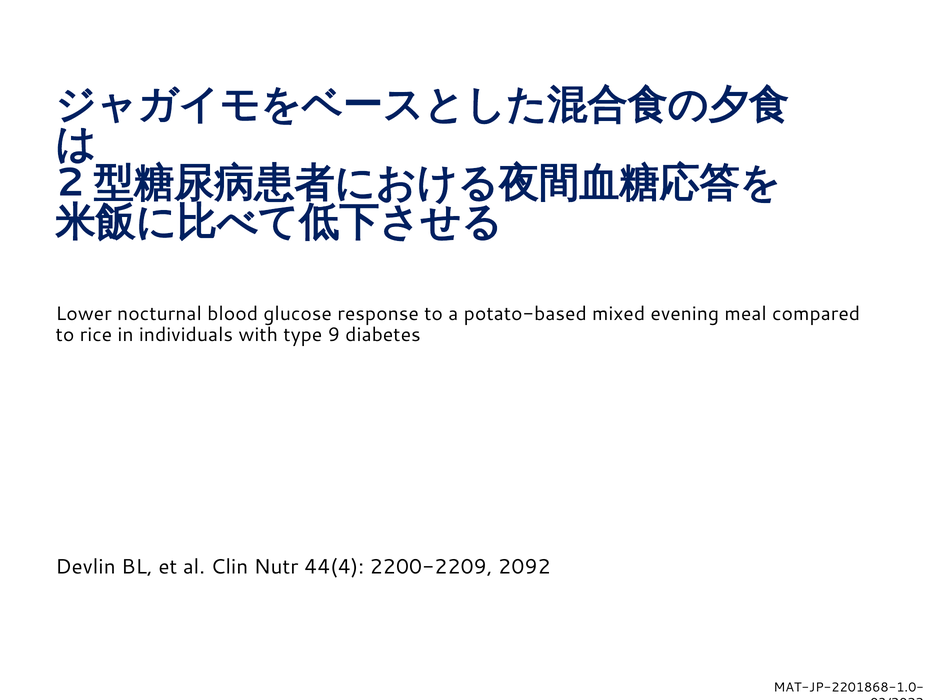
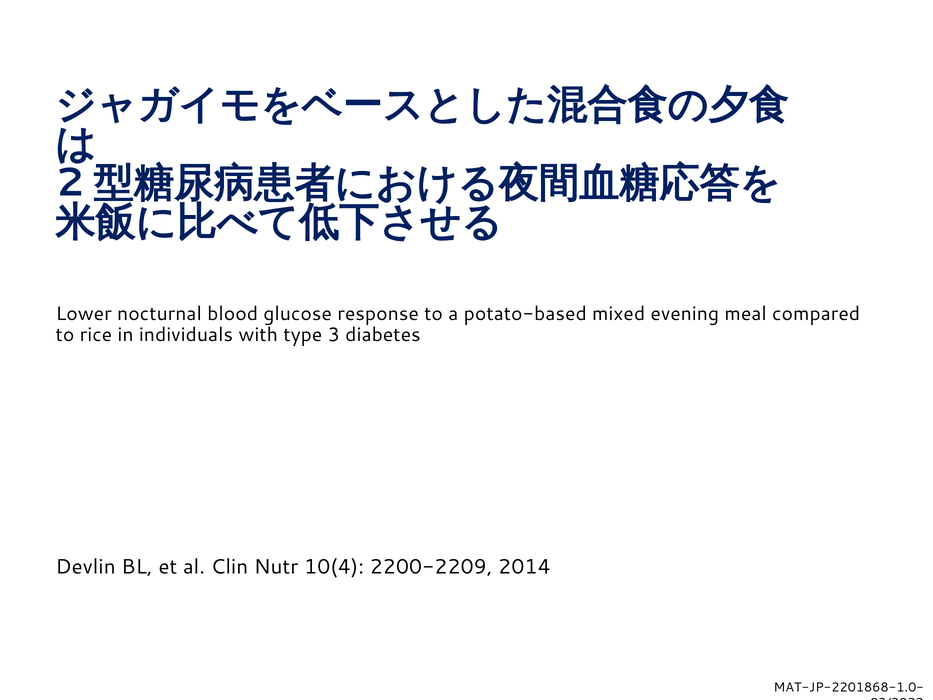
9: 9 -> 3 (334, 335)
44(4: 44(4 -> 10(4 (334, 567)
2092: 2092 -> 2014 (524, 567)
